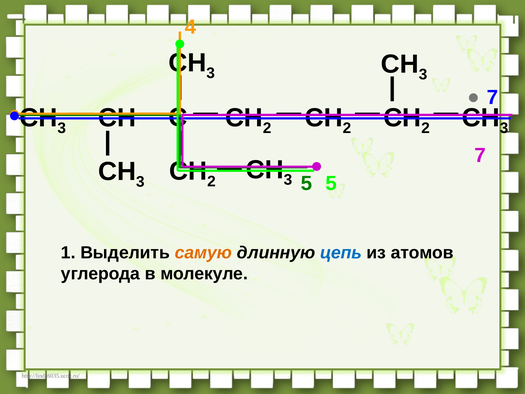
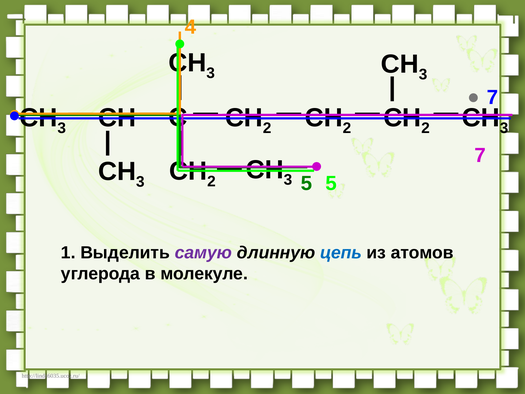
самую colour: orange -> purple (203, 253)
